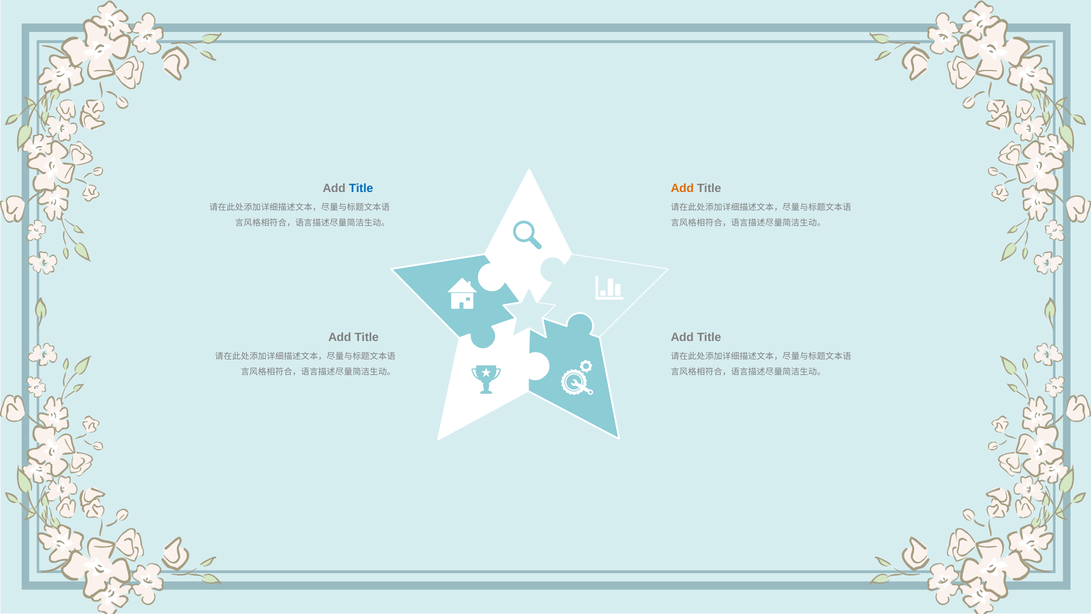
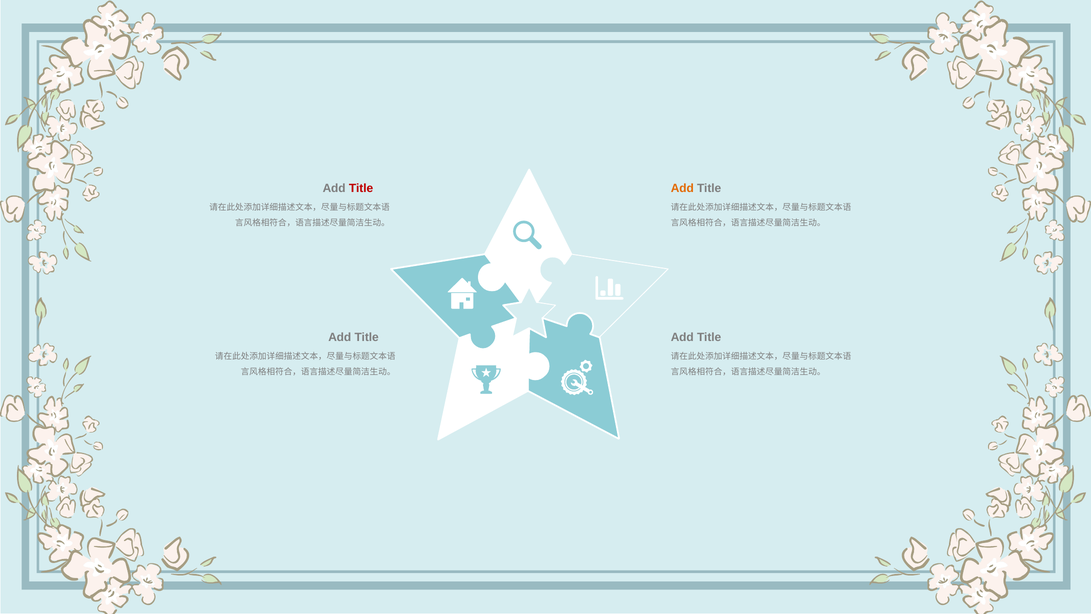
Title colour: blue -> red (361, 188)
